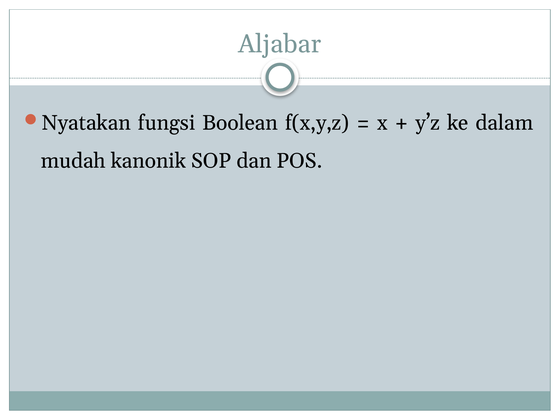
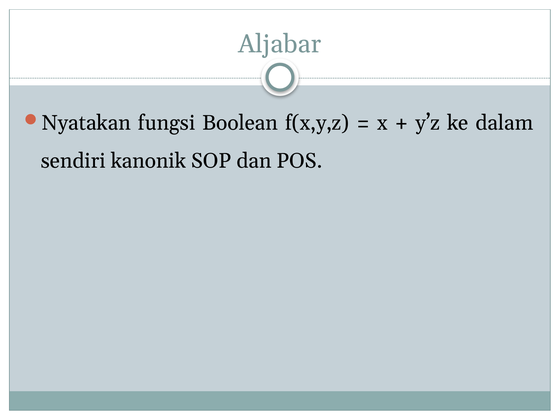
mudah: mudah -> sendiri (73, 161)
